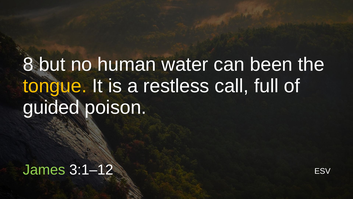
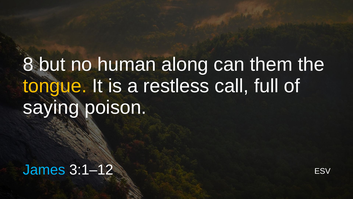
water: water -> along (185, 64)
been: been -> them (271, 64)
guided: guided -> saying (51, 107)
James colour: light green -> light blue (44, 169)
